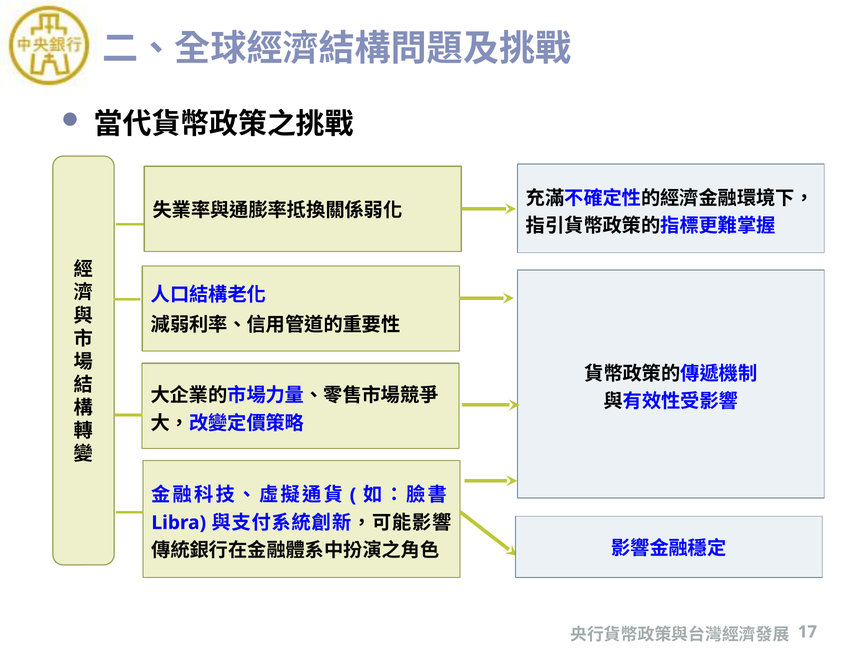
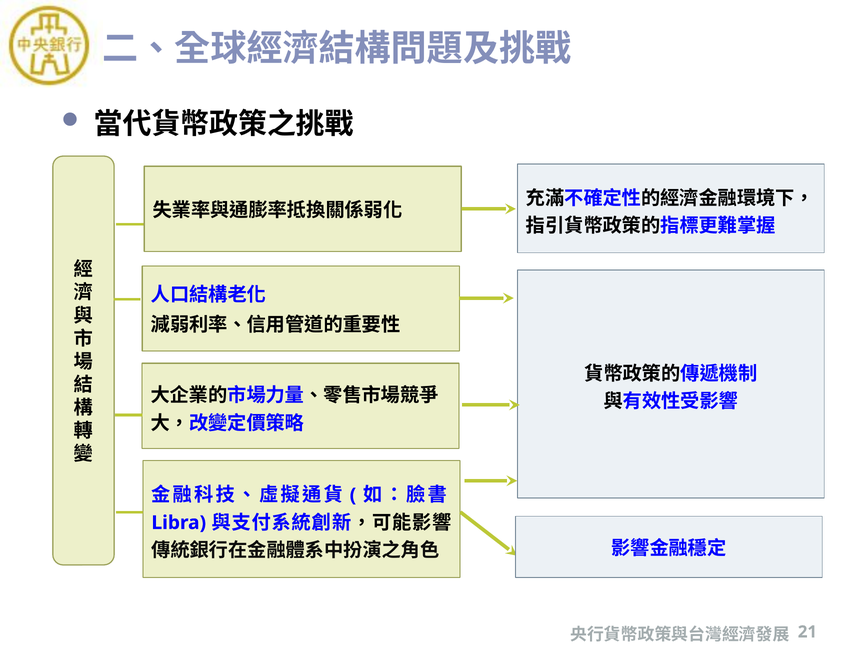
17: 17 -> 21 (807, 632)
